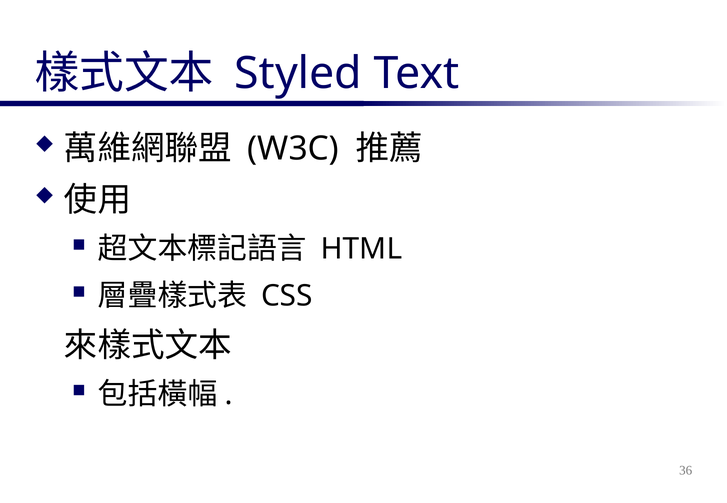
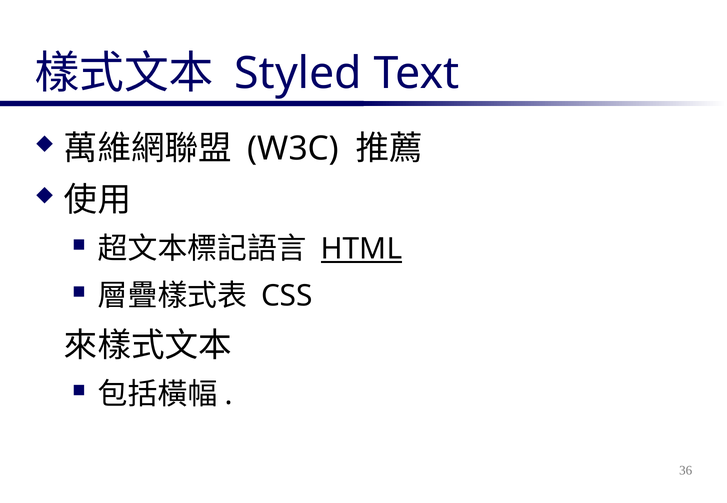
HTML underline: none -> present (361, 249)
